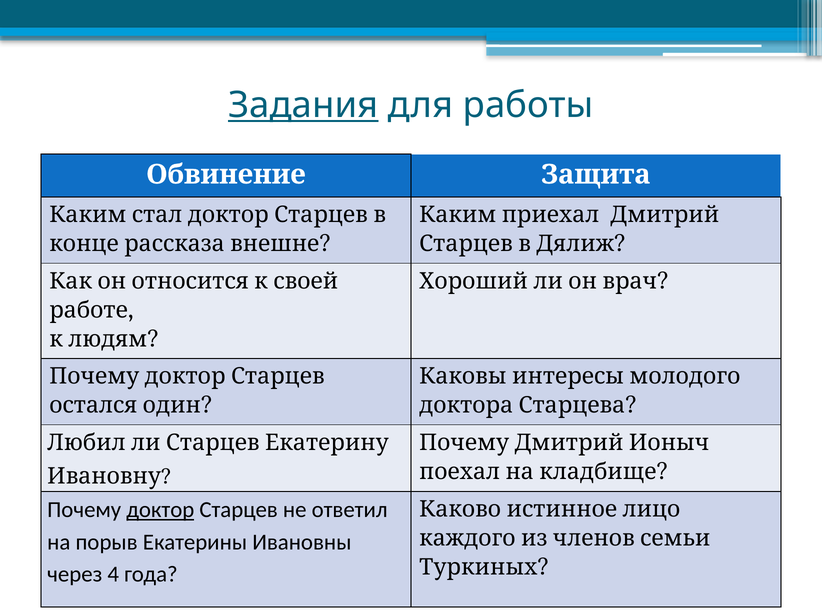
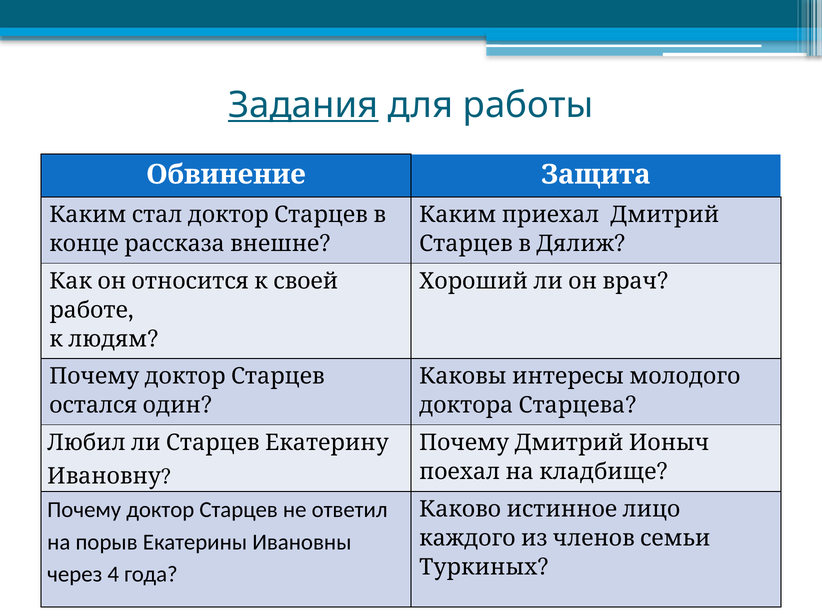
доктор underline: present -> none (160, 510)
